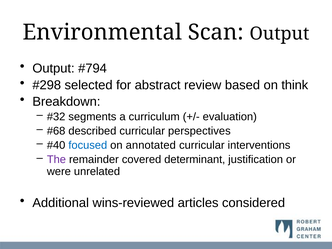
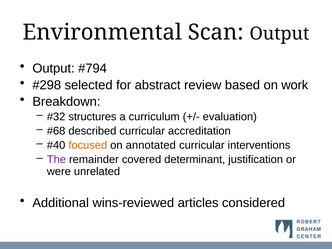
think: think -> work (295, 85)
segments: segments -> structures (92, 117)
perspectives: perspectives -> accreditation (199, 131)
focused colour: blue -> orange (88, 145)
